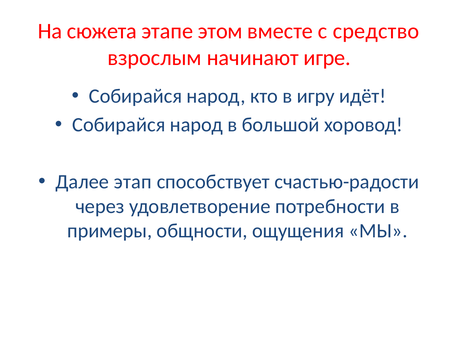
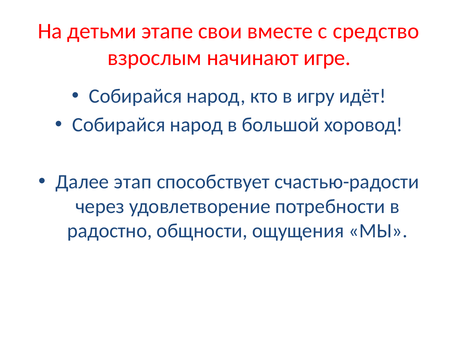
сюжета: сюжета -> детьми (102, 31)
этом: этом -> свои (220, 31)
примеры: примеры -> радостно (110, 230)
